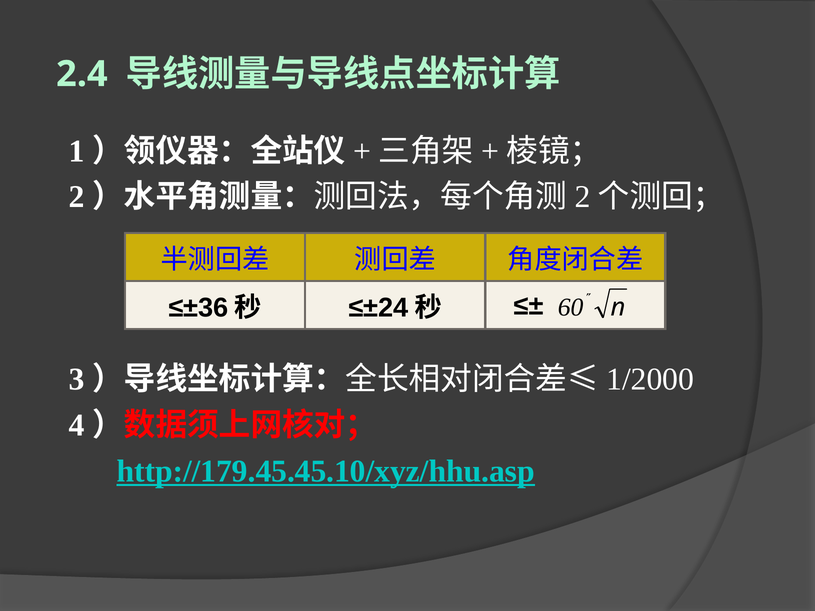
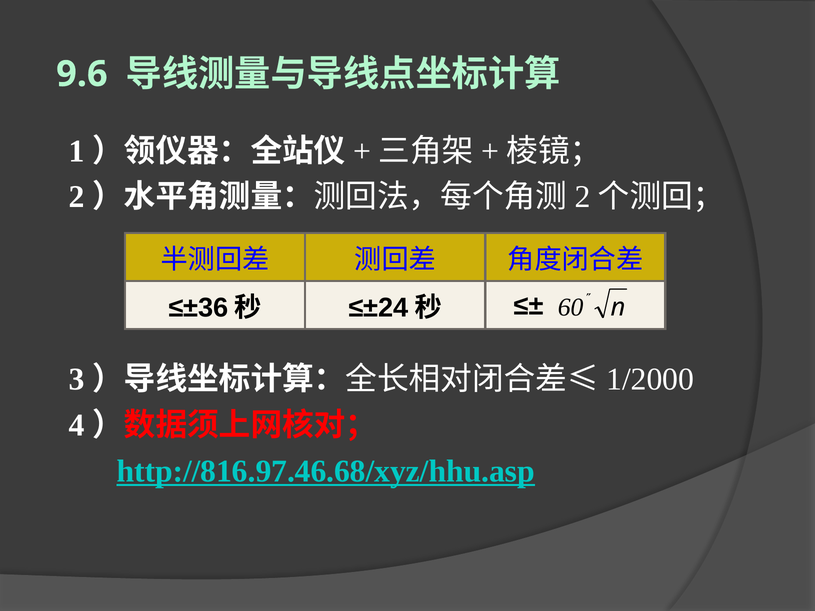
2.4: 2.4 -> 9.6 (82, 74)
http://179.45.45.10/xyz/hhu.asp: http://179.45.45.10/xyz/hhu.asp -> http://816.97.46.68/xyz/hhu.asp (326, 471)
